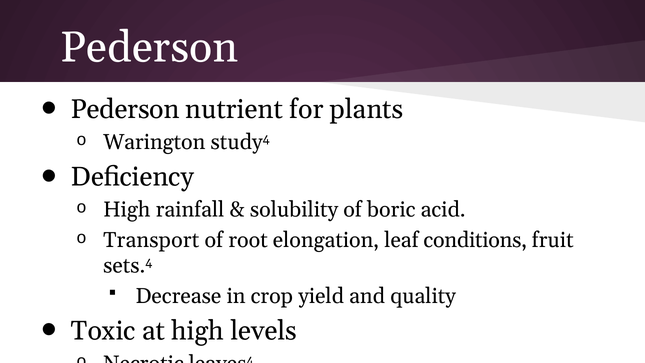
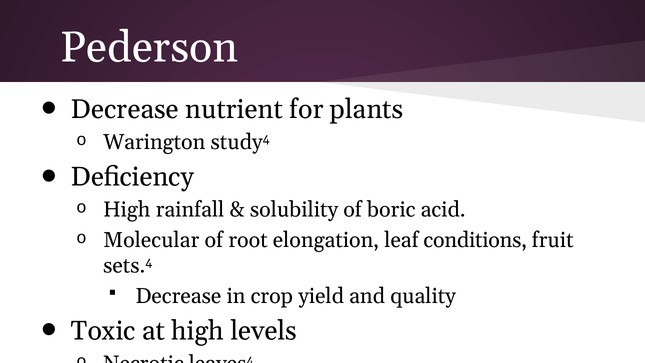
Pederson: Pederson -> Decrease (125, 109)
Transport: Transport -> Molecular (151, 240)
